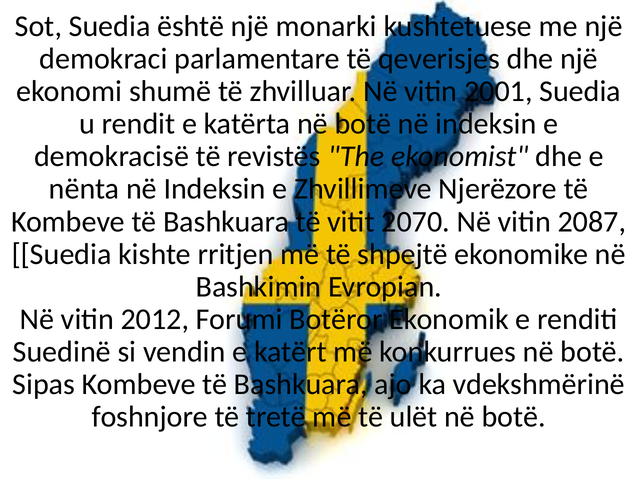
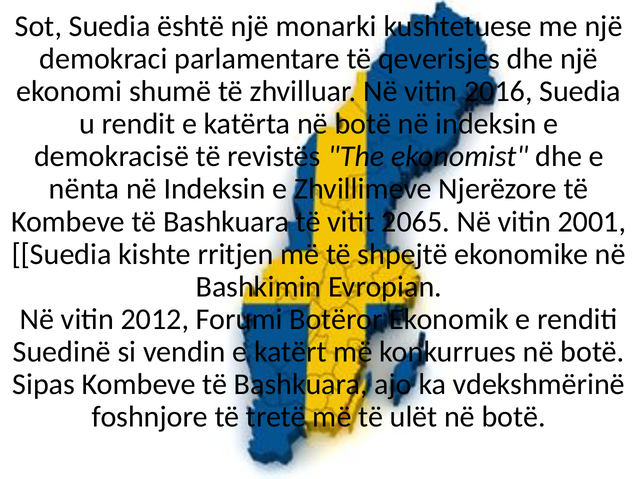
2001: 2001 -> 2016 (498, 91)
2070: 2070 -> 2065 (416, 221)
2087: 2087 -> 2001 (592, 221)
